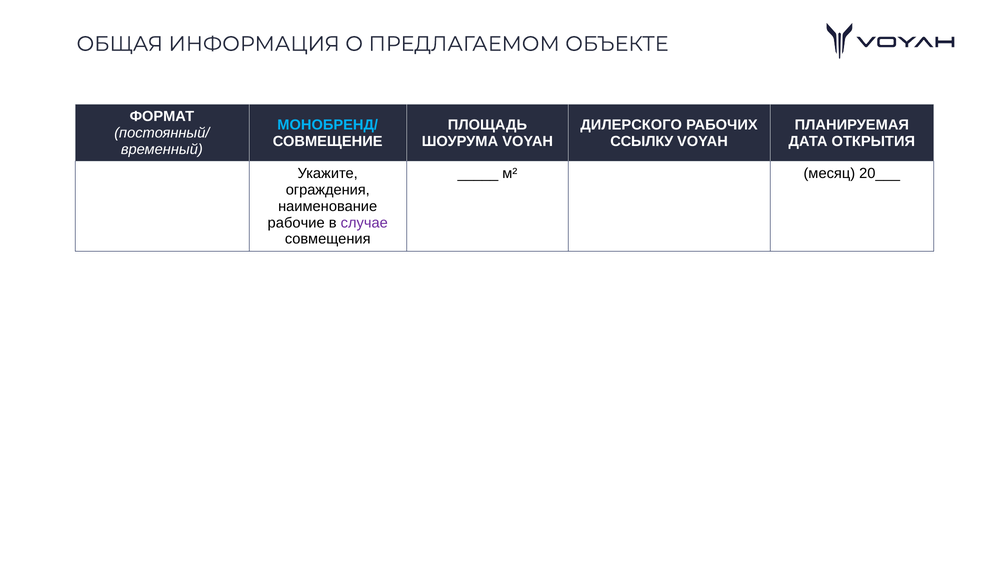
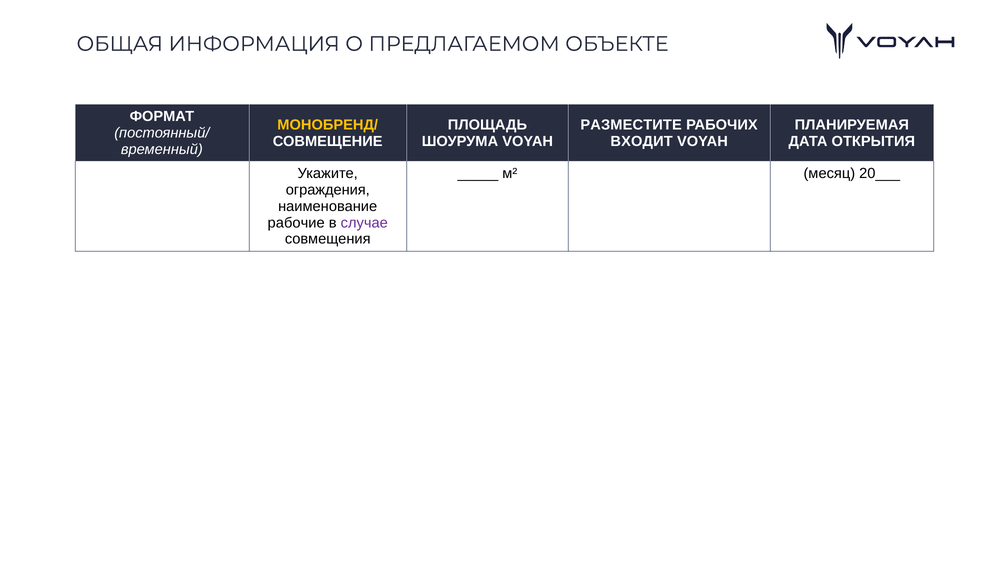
МОНОБРЕНД/ colour: light blue -> yellow (328, 125)
ДИЛЕРСКОГО: ДИЛЕРСКОГО -> РАЗМЕСТИТЕ (631, 125)
ССЫЛКУ: ССЫЛКУ -> ВХОДИТ (642, 141)
